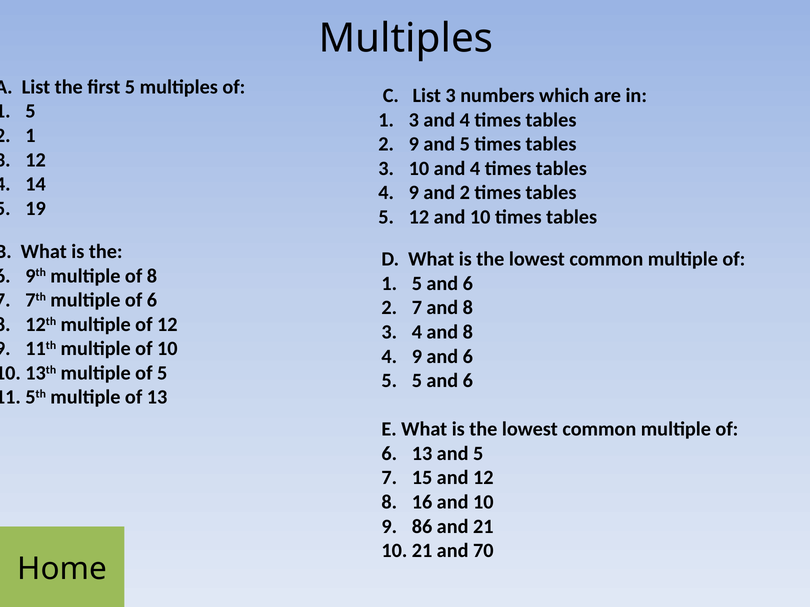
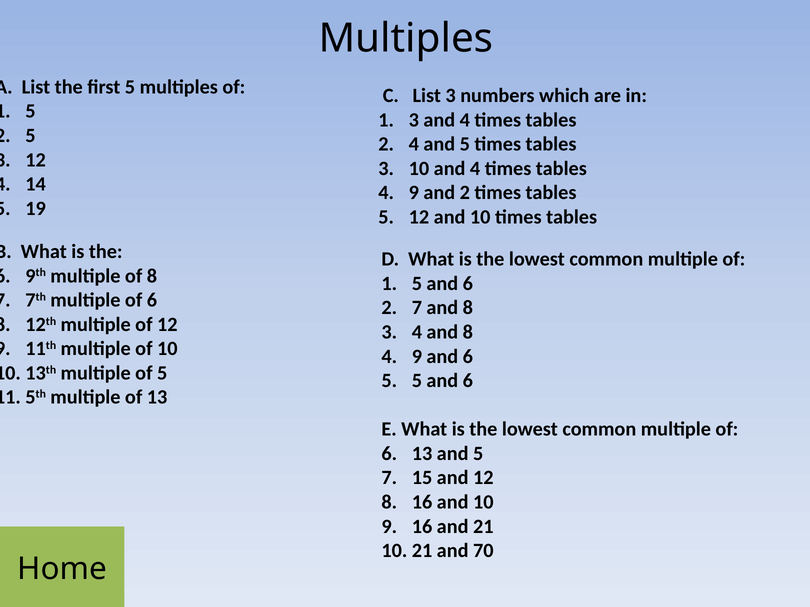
1: 1 -> 5 (30, 136)
2 9: 9 -> 4 (414, 144)
9 86: 86 -> 16 (422, 527)
